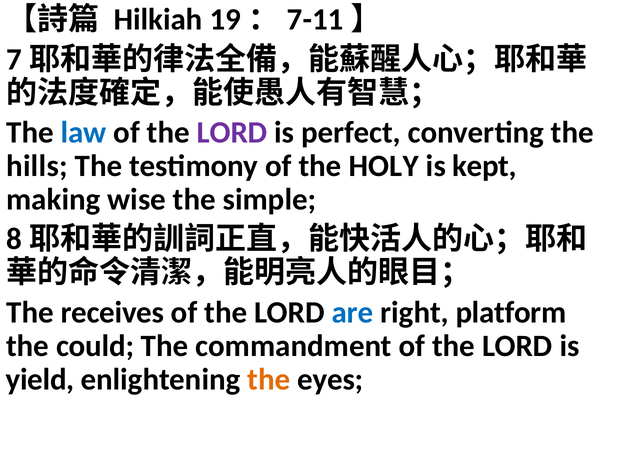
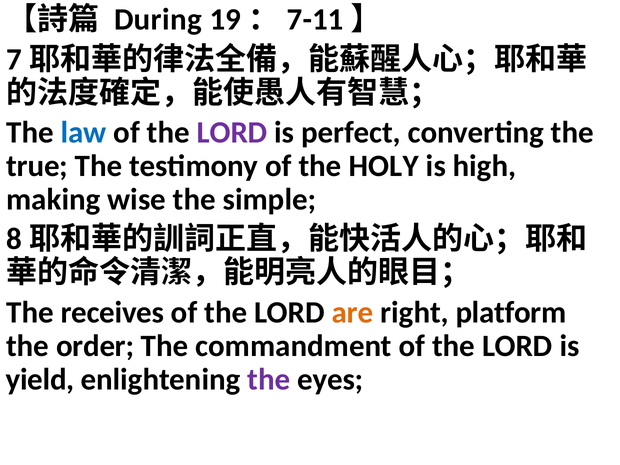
Hilkiah: Hilkiah -> During (158, 20)
hills: hills -> true (37, 166)
kept: kept -> high (485, 166)
are colour: blue -> orange (353, 312)
could: could -> order (95, 346)
the colour: orange -> purple (269, 379)
